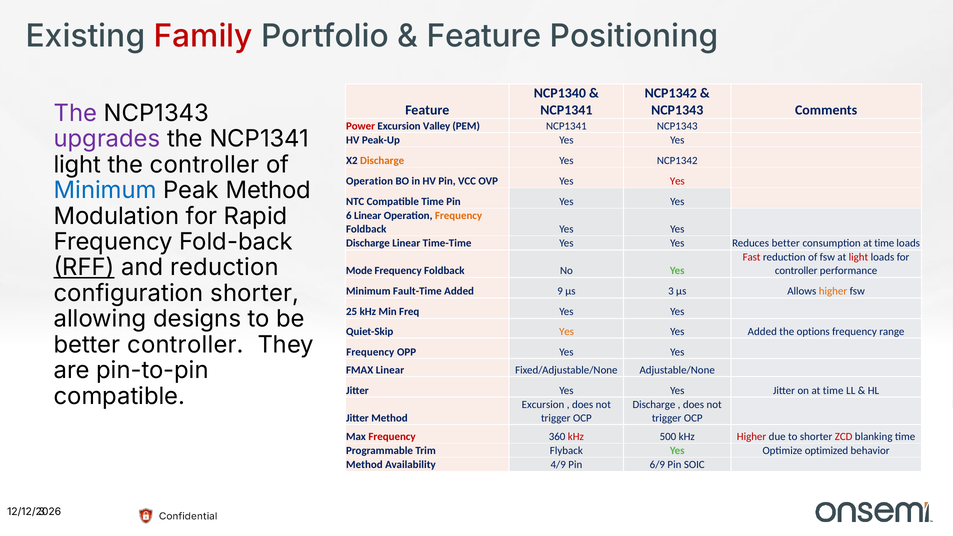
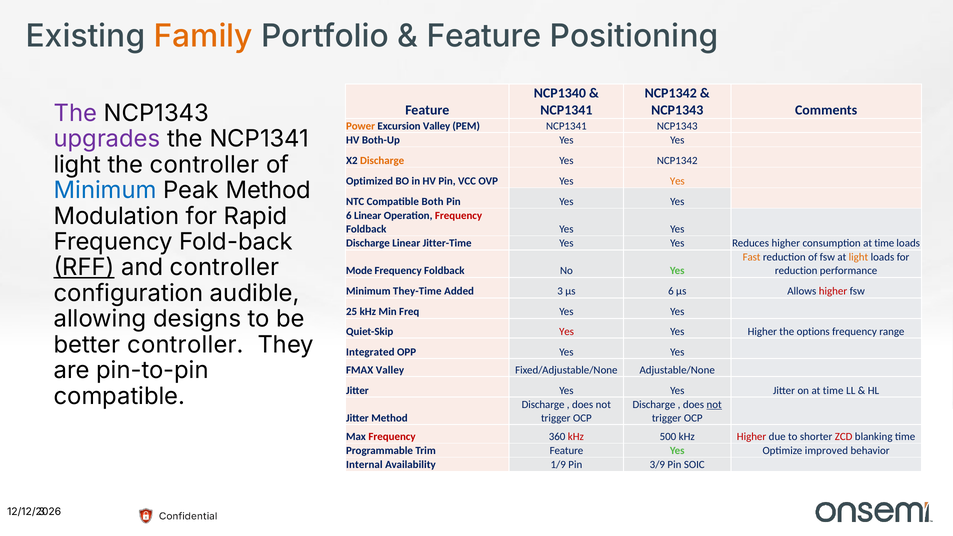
Family colour: red -> orange (203, 37)
Power colour: red -> orange (361, 126)
Peak-Up: Peak-Up -> Both-Up (381, 140)
Operation: Operation -> Optimized (370, 181)
Yes colour: red -> orange (677, 181)
Compatible Time: Time -> Both (433, 202)
Frequency colour: orange -> red (458, 216)
Time-Time: Time-Time -> Jitter-Time (447, 243)
Reduces better: better -> higher (786, 243)
Fast colour: red -> orange (752, 257)
light colour: red -> orange (858, 257)
and reduction: reduction -> controller (225, 268)
controller: controller -> reduction (796, 271)
configuration shorter: shorter -> audible (255, 293)
Fault-Time: Fault-Time -> They-Time (417, 291)
Added 9: 9 -> 3 (560, 291)
µs 3: 3 -> 6 (671, 291)
higher colour: orange -> red (833, 291)
Yes colour: orange -> red (567, 332)
Yes Added: Added -> Higher (762, 332)
Frequency: Frequency -> Integrated (370, 352)
FMAX Linear: Linear -> Valley (390, 370)
Excursion: Excursion -> Discharge (543, 405)
not underline: none -> present (714, 405)
Trim Flyback: Flyback -> Feature (566, 451)
optimized: optimized -> improved (826, 451)
Method: Method -> Internal (364, 465)
4/9: 4/9 -> 1/9 (558, 465)
6/9: 6/9 -> 3/9 (657, 465)
